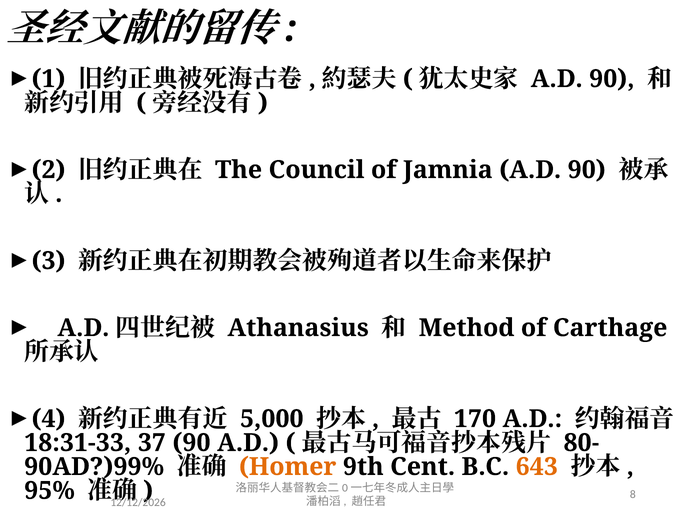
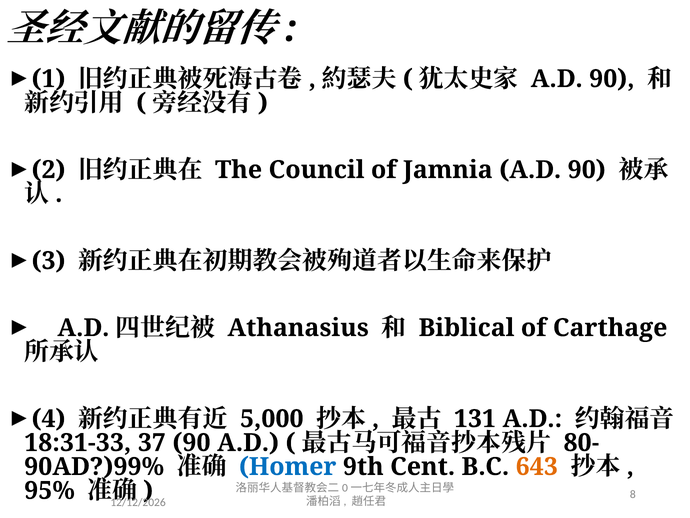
Method: Method -> Biblical (467, 328)
170: 170 -> 131 (475, 418)
Homer colour: orange -> blue (288, 466)
